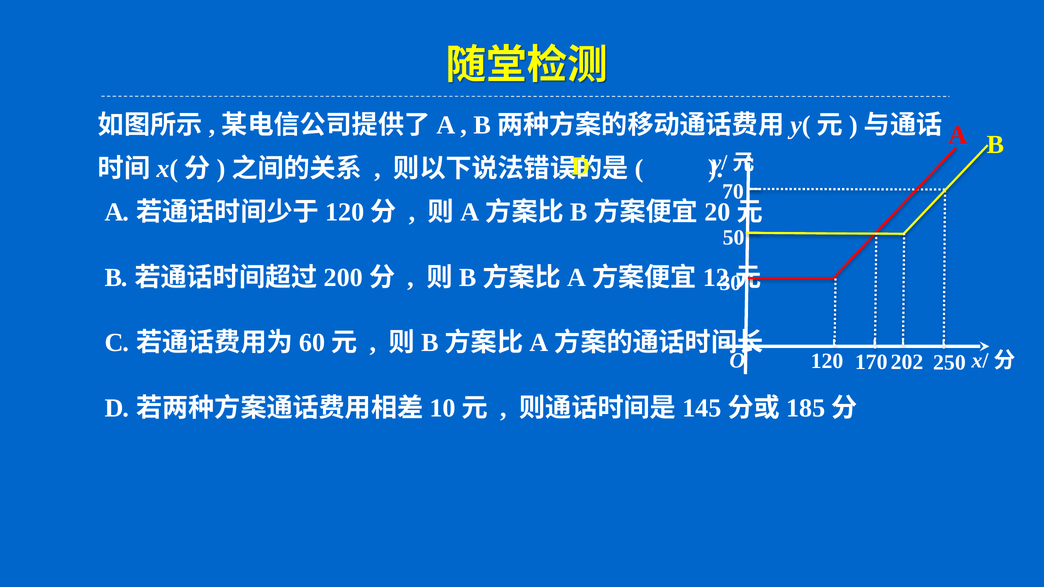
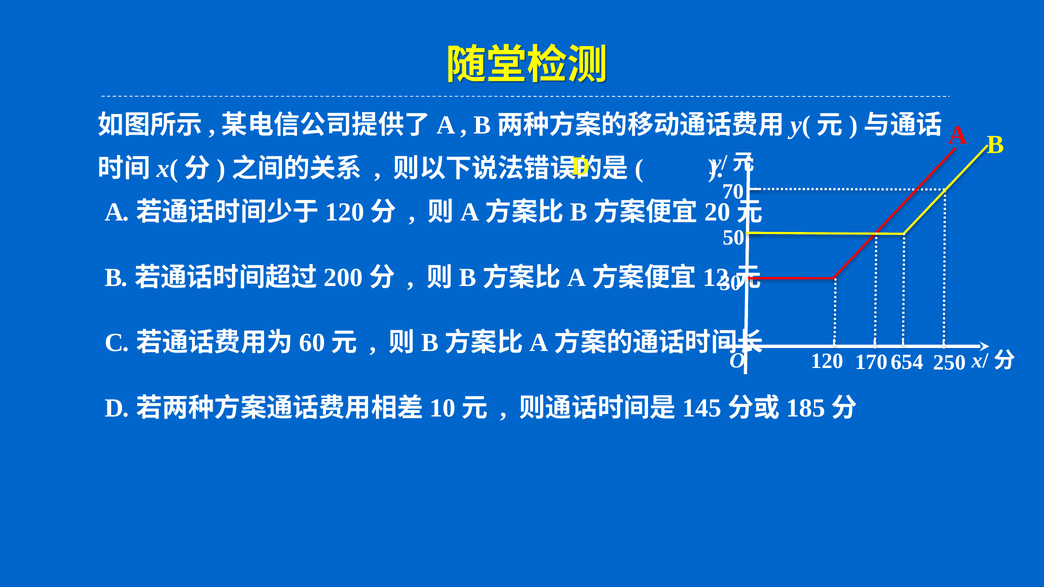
202: 202 -> 654 (907, 362)
